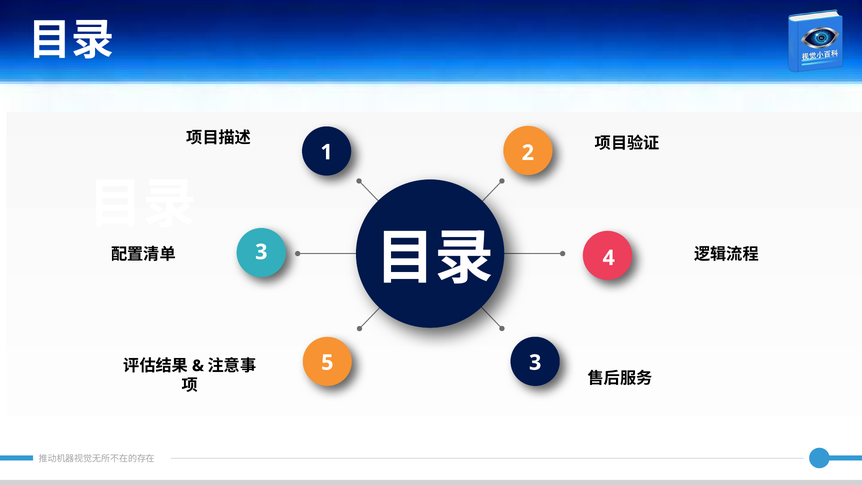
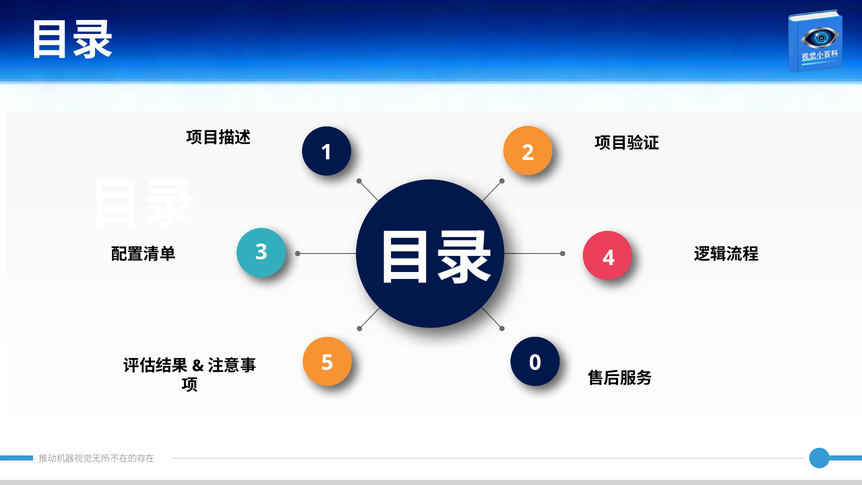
5 3: 3 -> 0 (535, 363)
